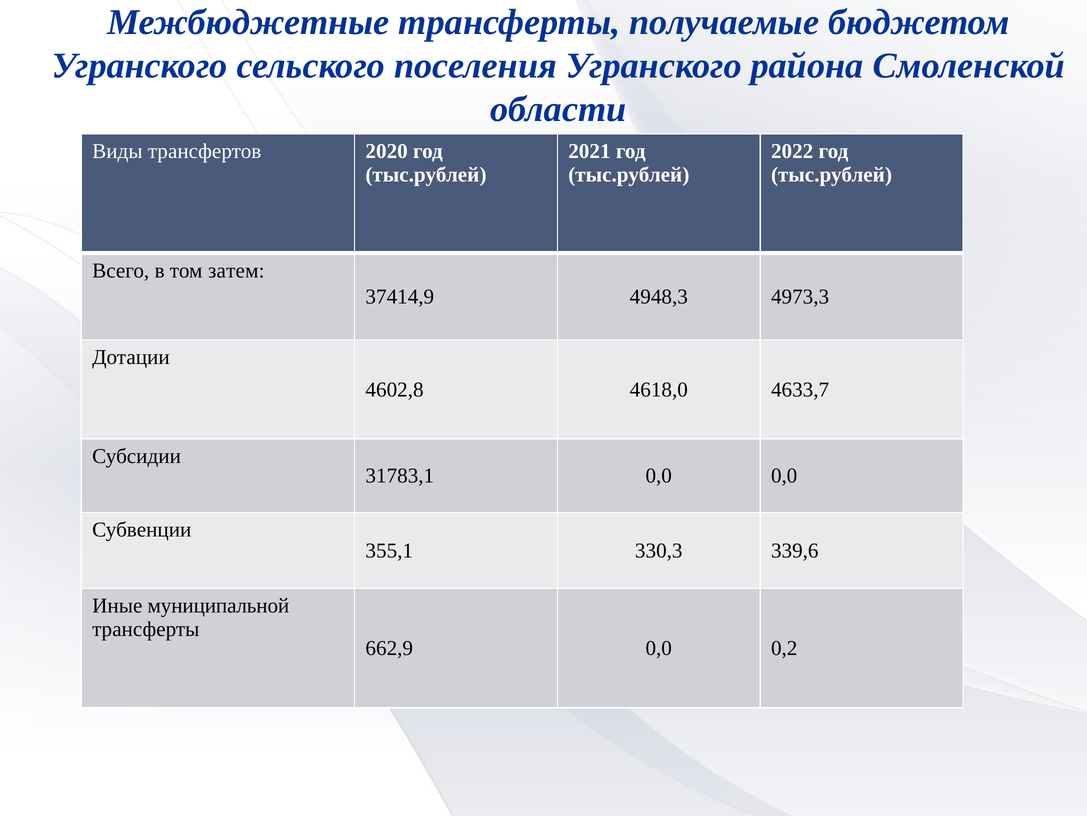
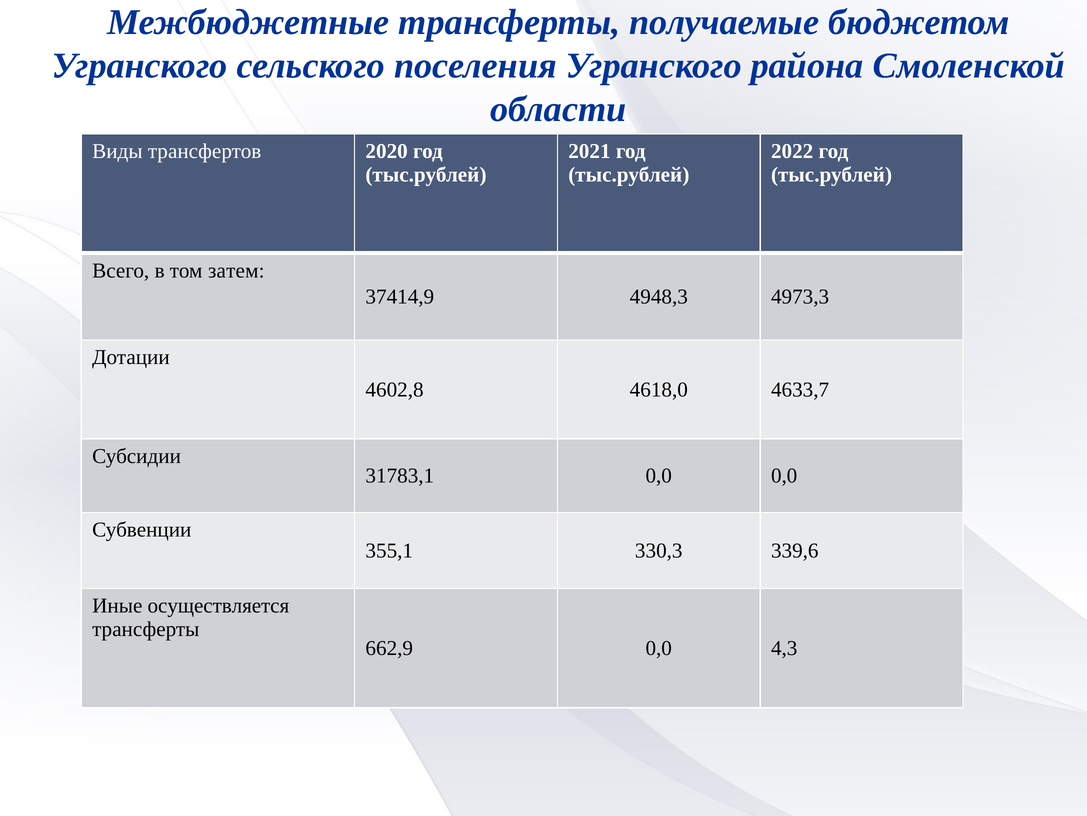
муниципальной: муниципальной -> осуществляется (218, 605)
0,2: 0,2 -> 4,3 (784, 648)
